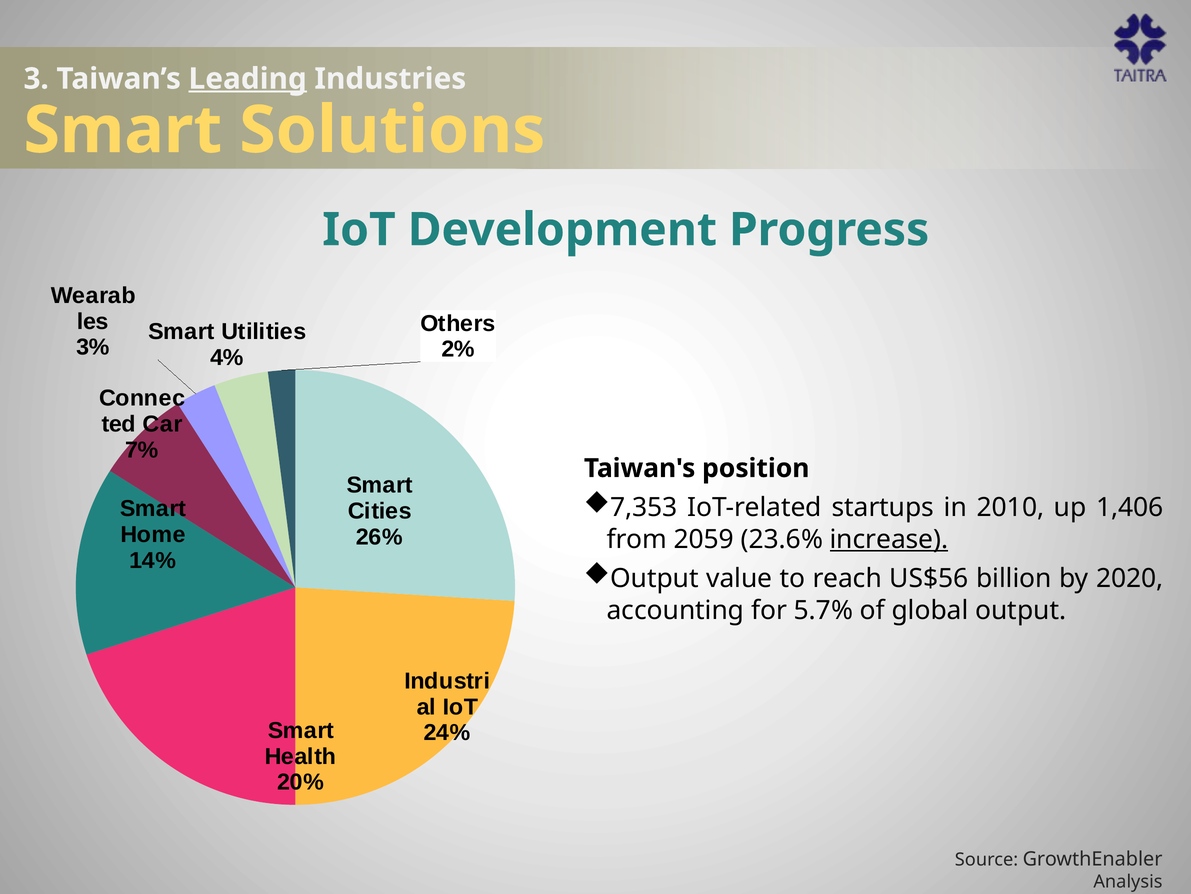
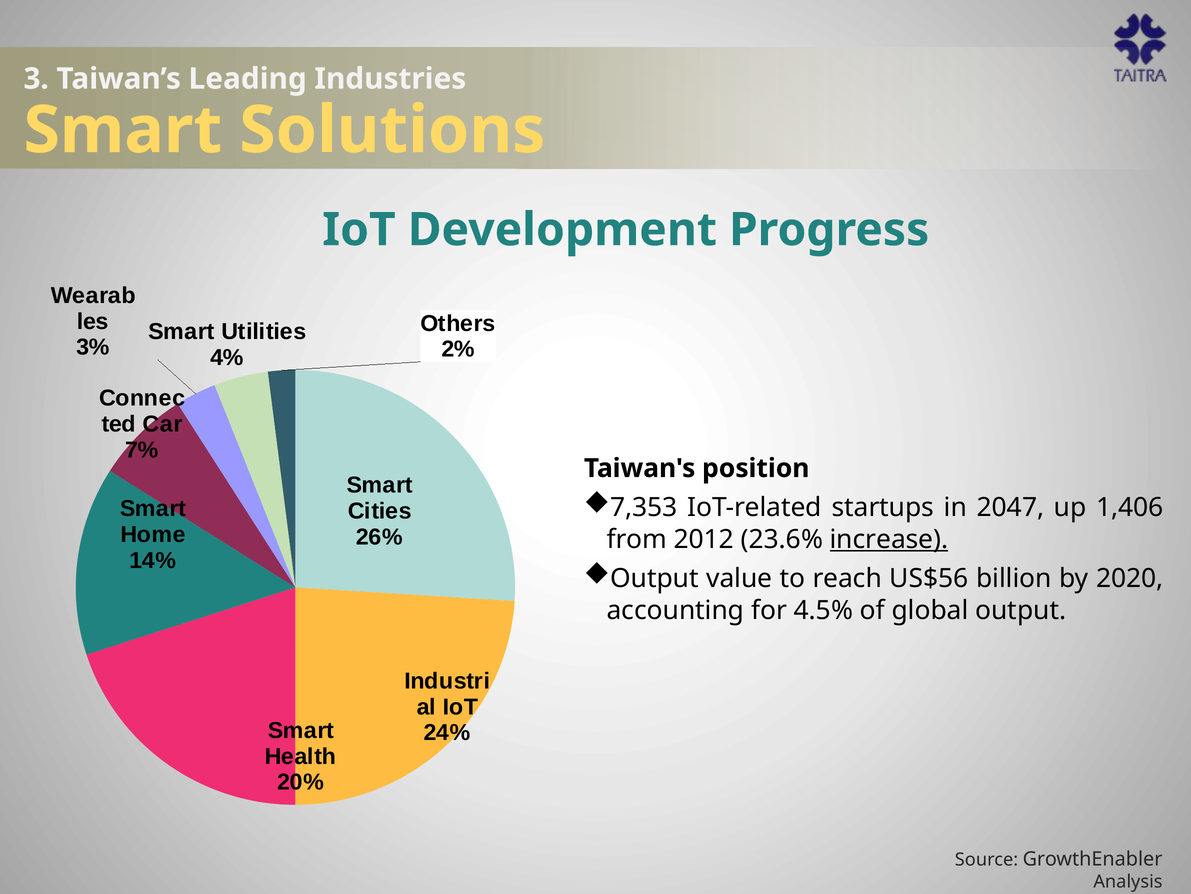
Leading underline: present -> none (248, 79)
2010: 2010 -> 2047 (1010, 507)
2059: 2059 -> 2012 (704, 539)
5.7%: 5.7% -> 4.5% (823, 610)
